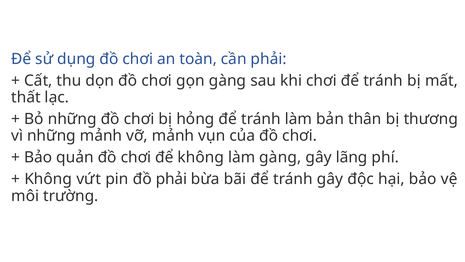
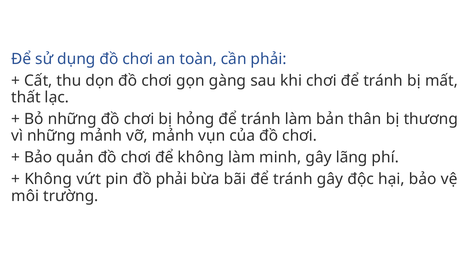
làm gàng: gàng -> minh (280, 157)
